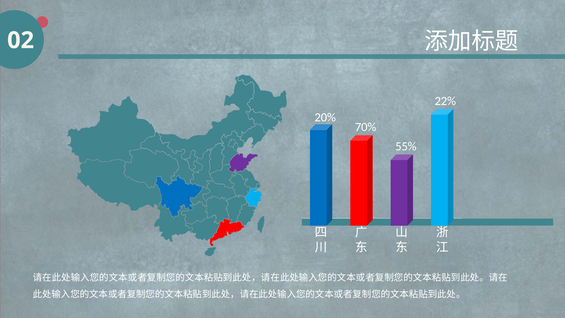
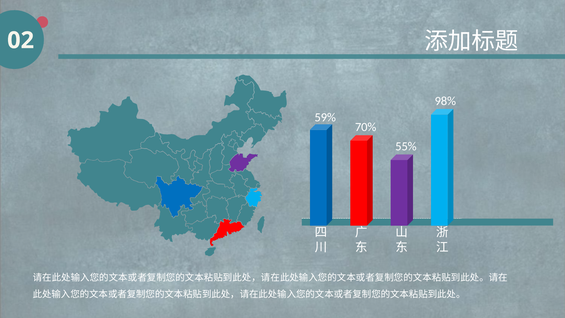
22%: 22% -> 98% (445, 101)
20%: 20% -> 59% (325, 117)
